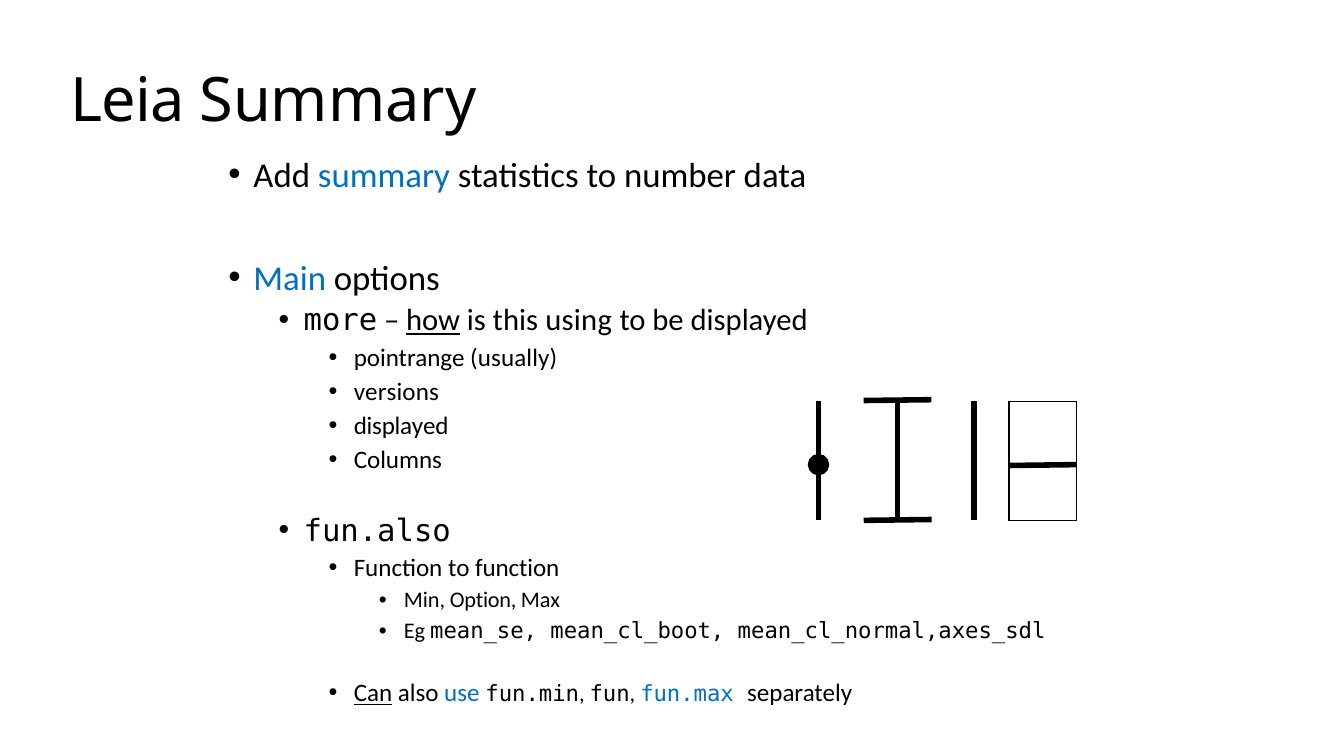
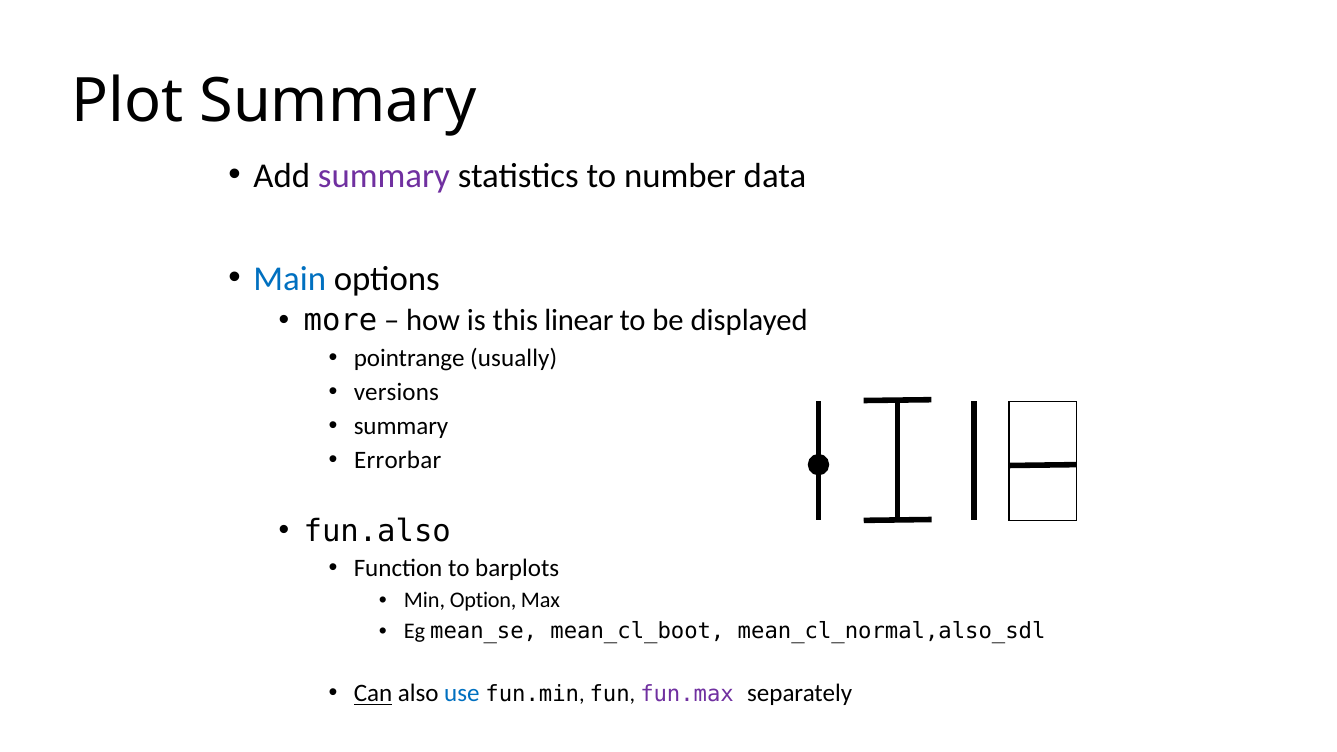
Leia: Leia -> Plot (127, 102)
summary colour: blue -> purple (384, 176)
how underline: present -> none (433, 321)
using: using -> linear (579, 321)
displayed: displayed -> summary (401, 426)
Columns: Columns -> Errorbar (398, 460)
to function: function -> barplots (517, 568)
mean_cl_normal,axes_sdl: mean_cl_normal,axes_sdl -> mean_cl_normal,also_sdl (892, 632)
fun.max colour: blue -> purple (687, 695)
